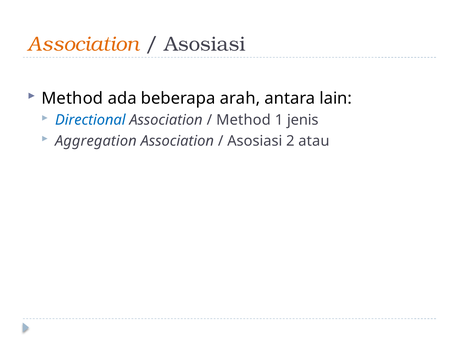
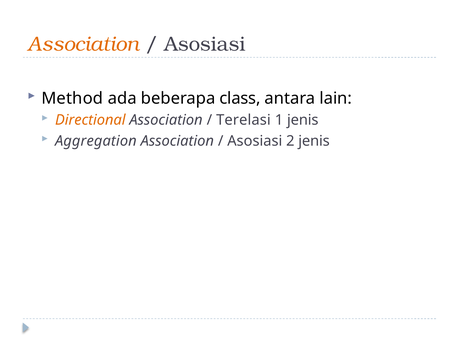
arah: arah -> class (240, 98)
Directional colour: blue -> orange (90, 120)
Method: Method -> Terelasi (243, 120)
2 atau: atau -> jenis (314, 141)
